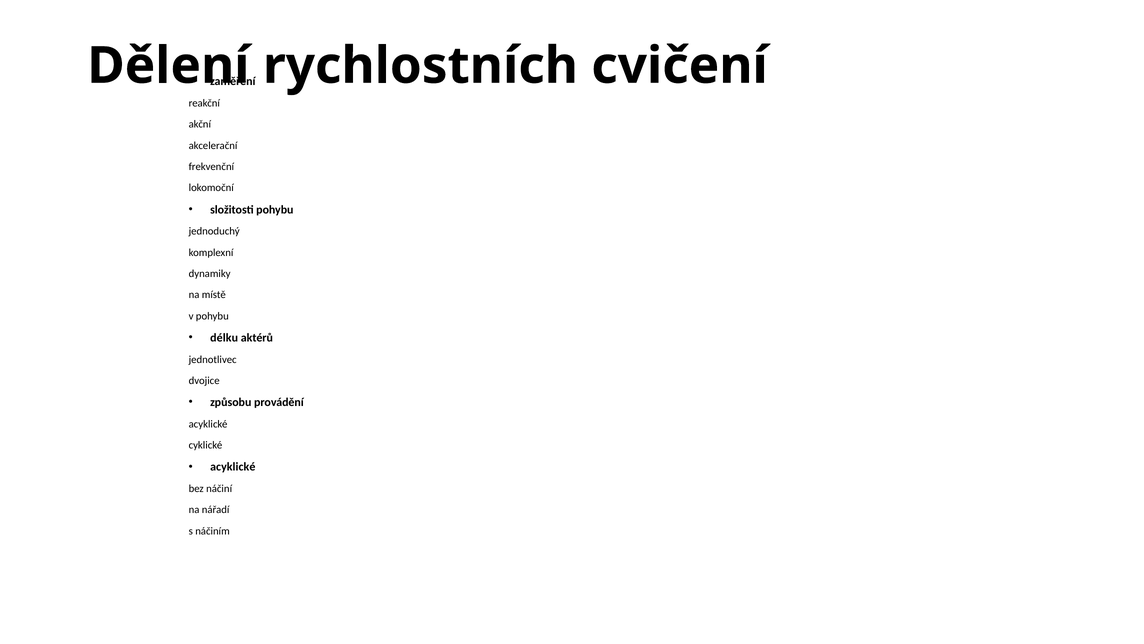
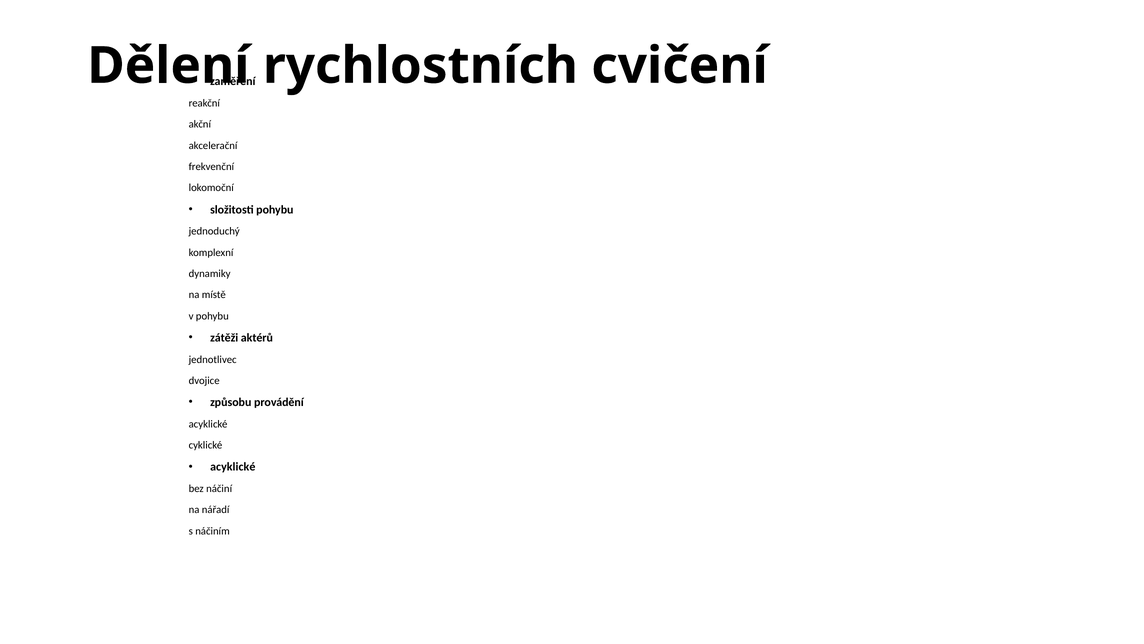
délku: délku -> zátěži (224, 337)
